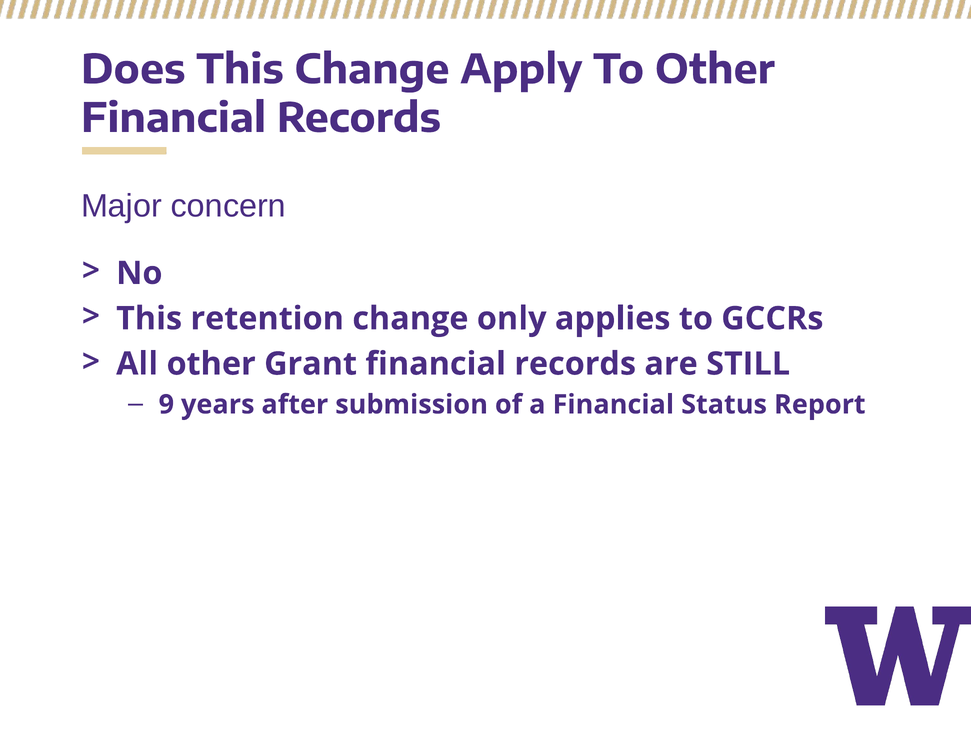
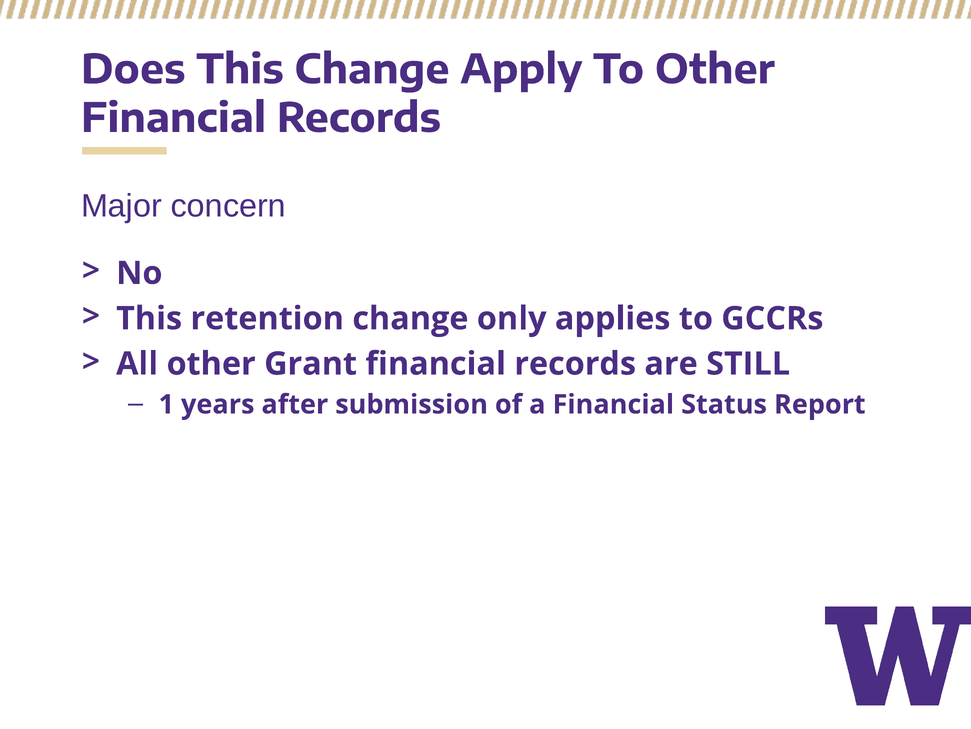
9: 9 -> 1 (166, 404)
